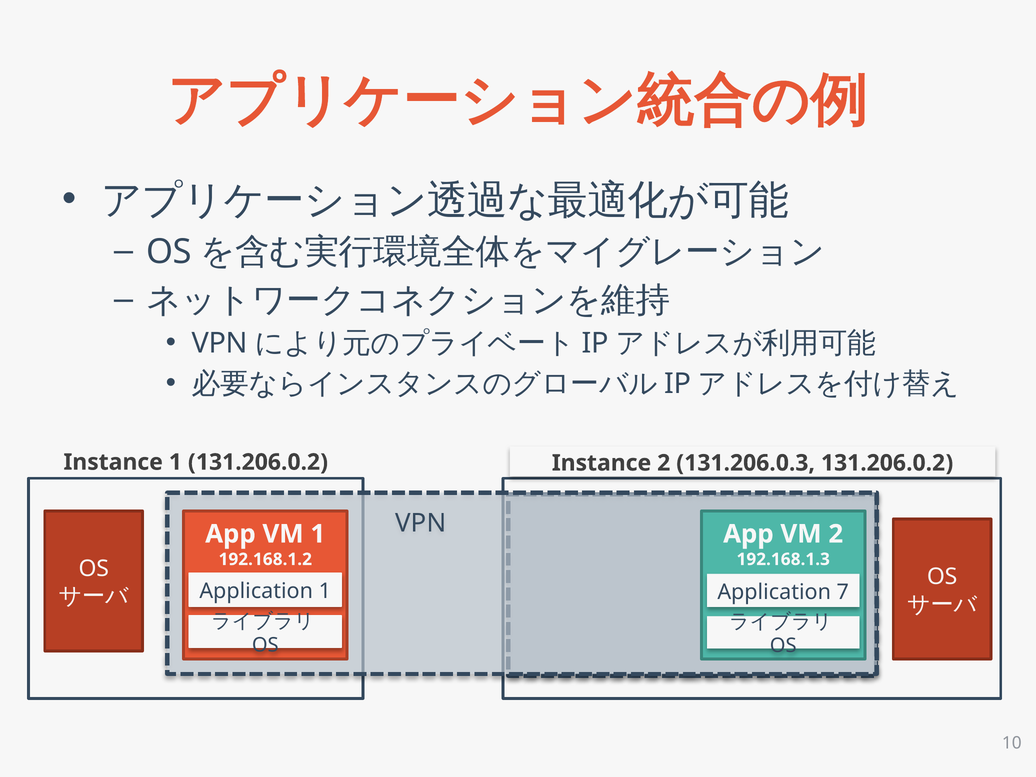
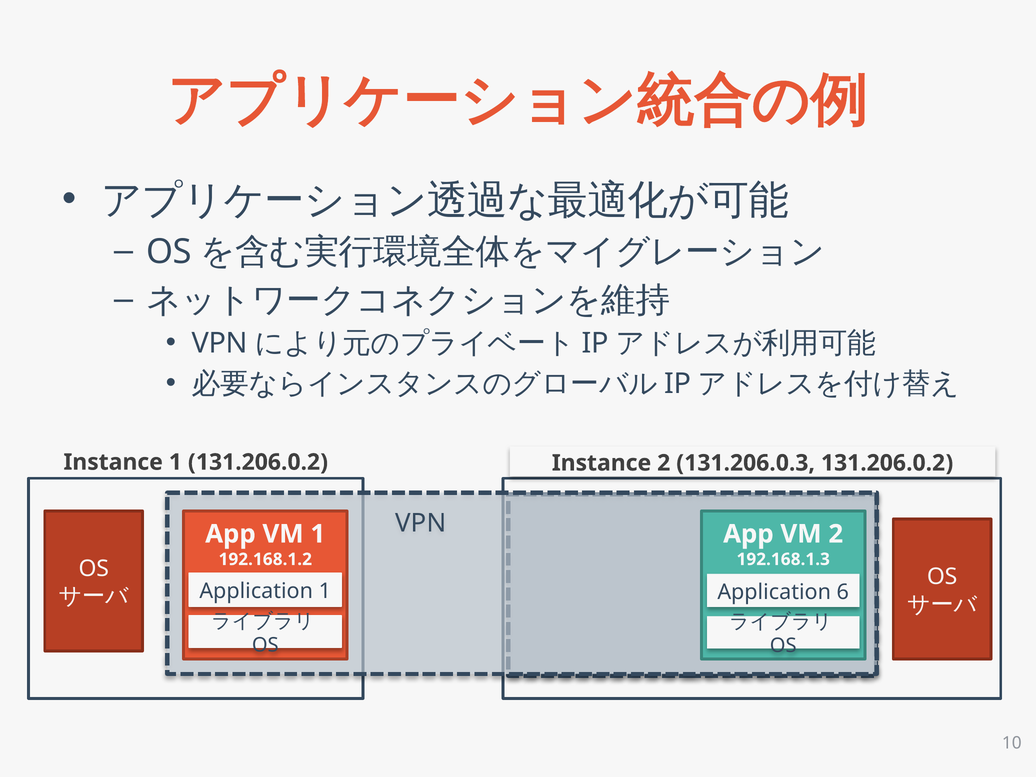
7: 7 -> 6 (843, 592)
